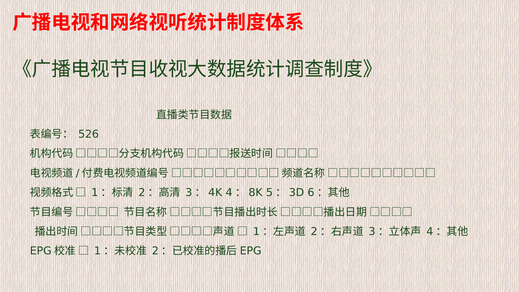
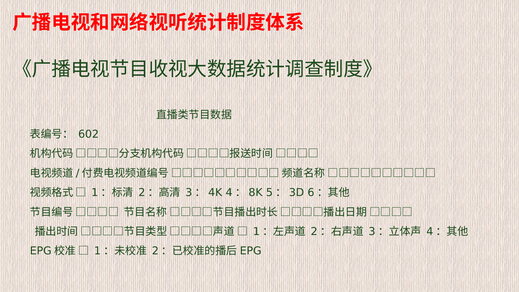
526: 526 -> 602 (88, 134)
